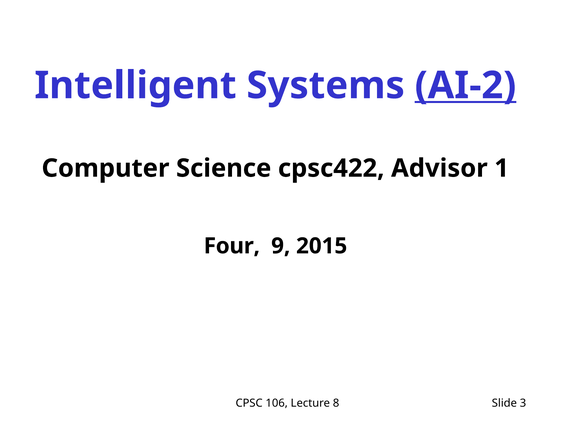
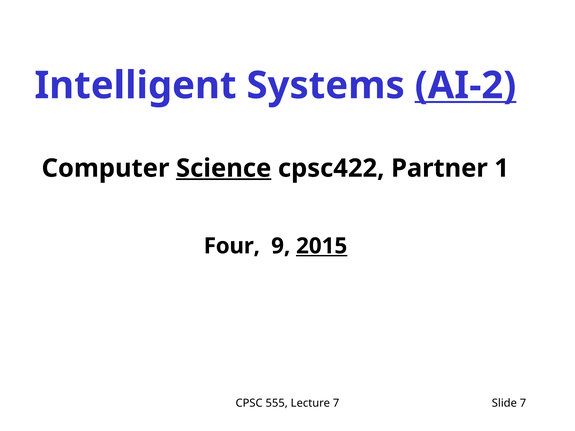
Science underline: none -> present (224, 168)
Advisor: Advisor -> Partner (439, 168)
2015 underline: none -> present (322, 246)
106: 106 -> 555 (277, 403)
Lecture 8: 8 -> 7 (336, 403)
Slide 3: 3 -> 7 (523, 403)
